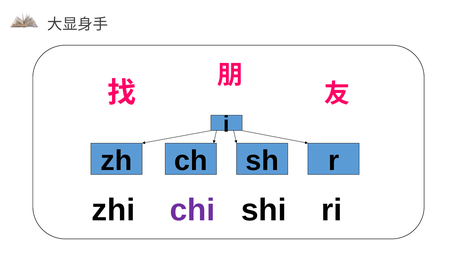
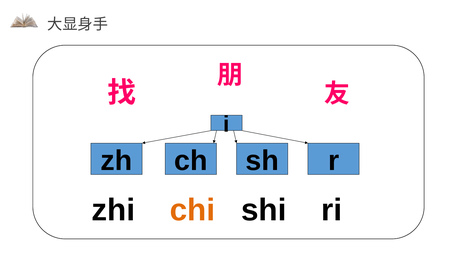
chi colour: purple -> orange (193, 210)
